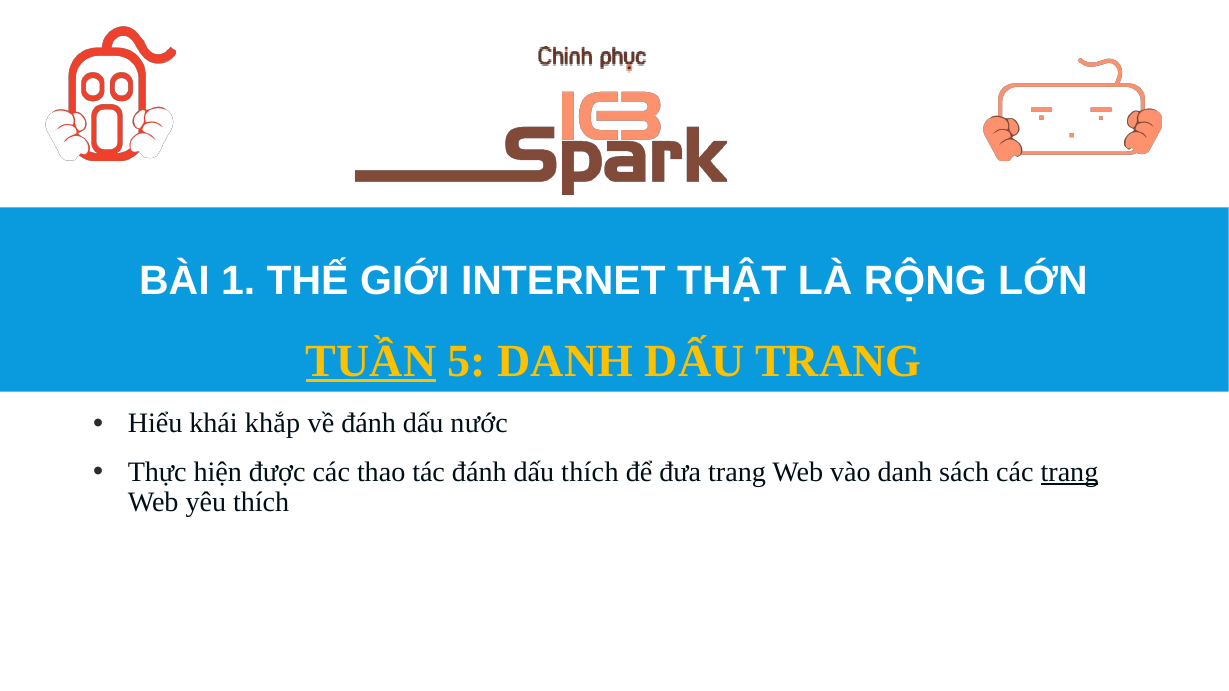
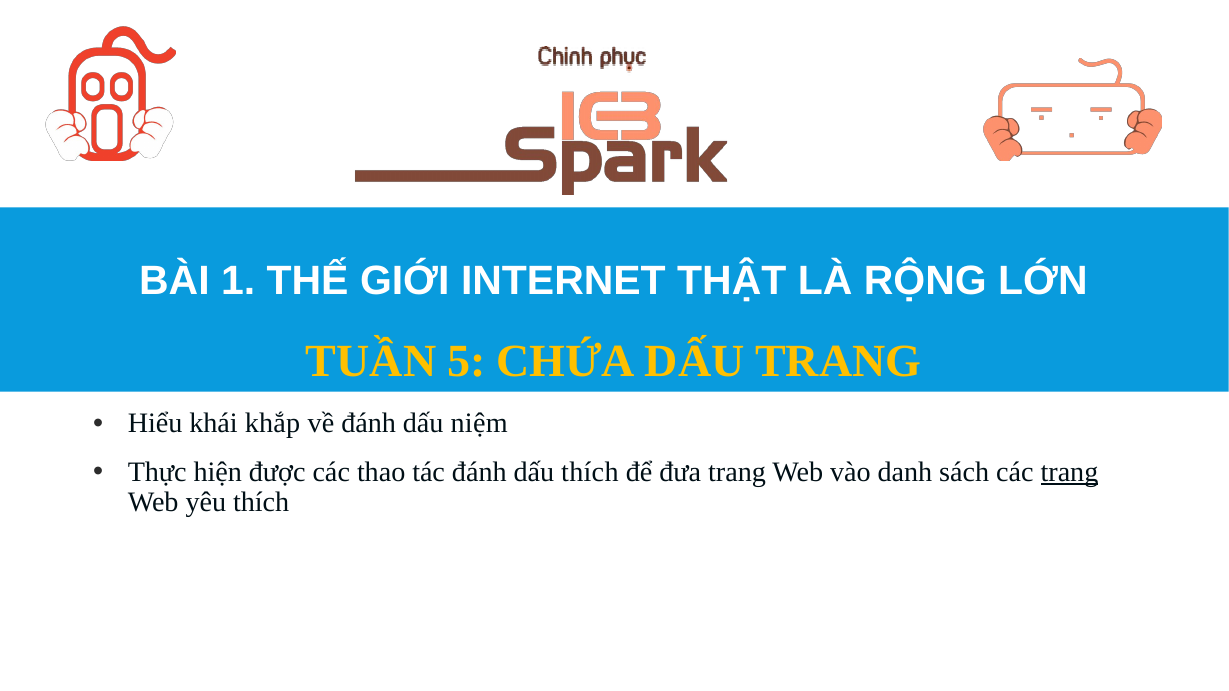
TUẦN underline: present -> none (371, 361)
5 DANH: DANH -> CHỨA (566, 361)
nước: nước -> niệm (479, 424)
